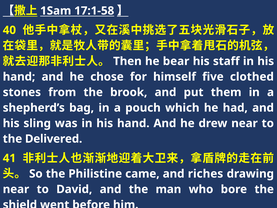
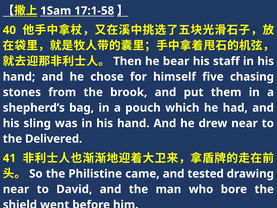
clothed: clothed -> chasing (252, 77)
riches: riches -> tested (206, 174)
